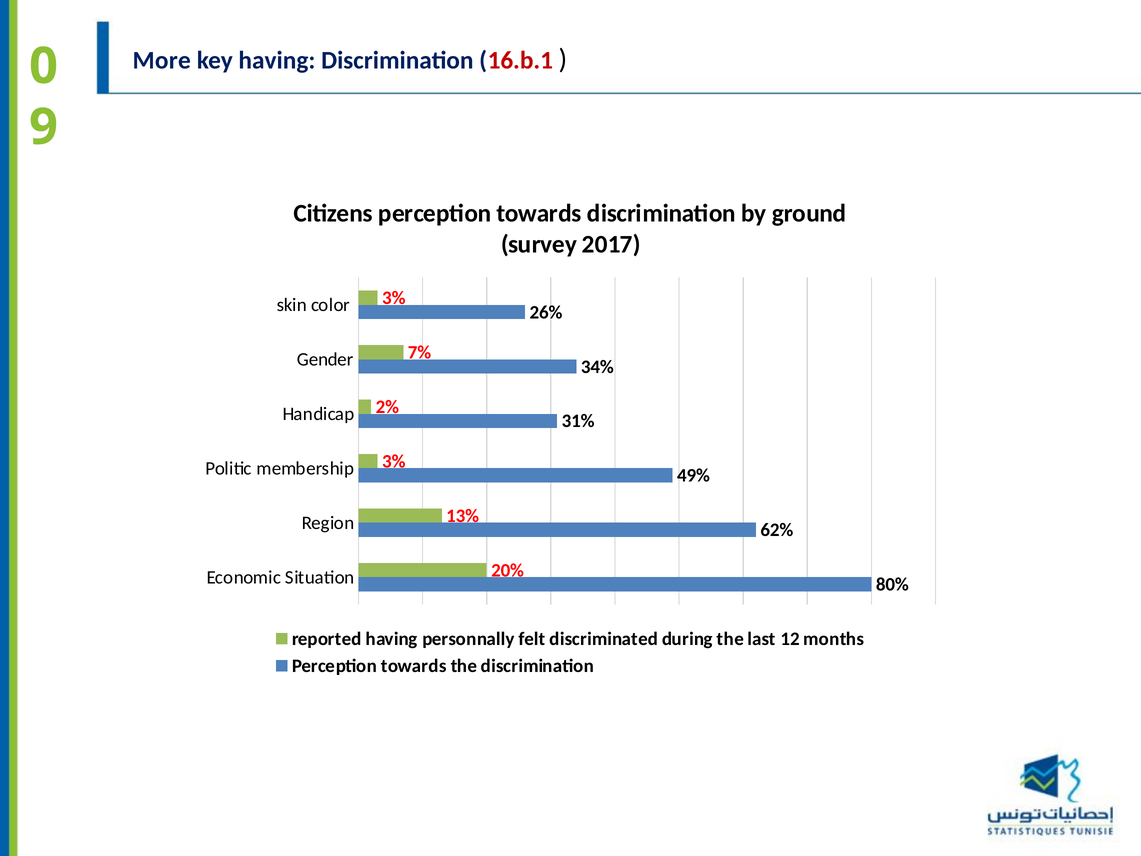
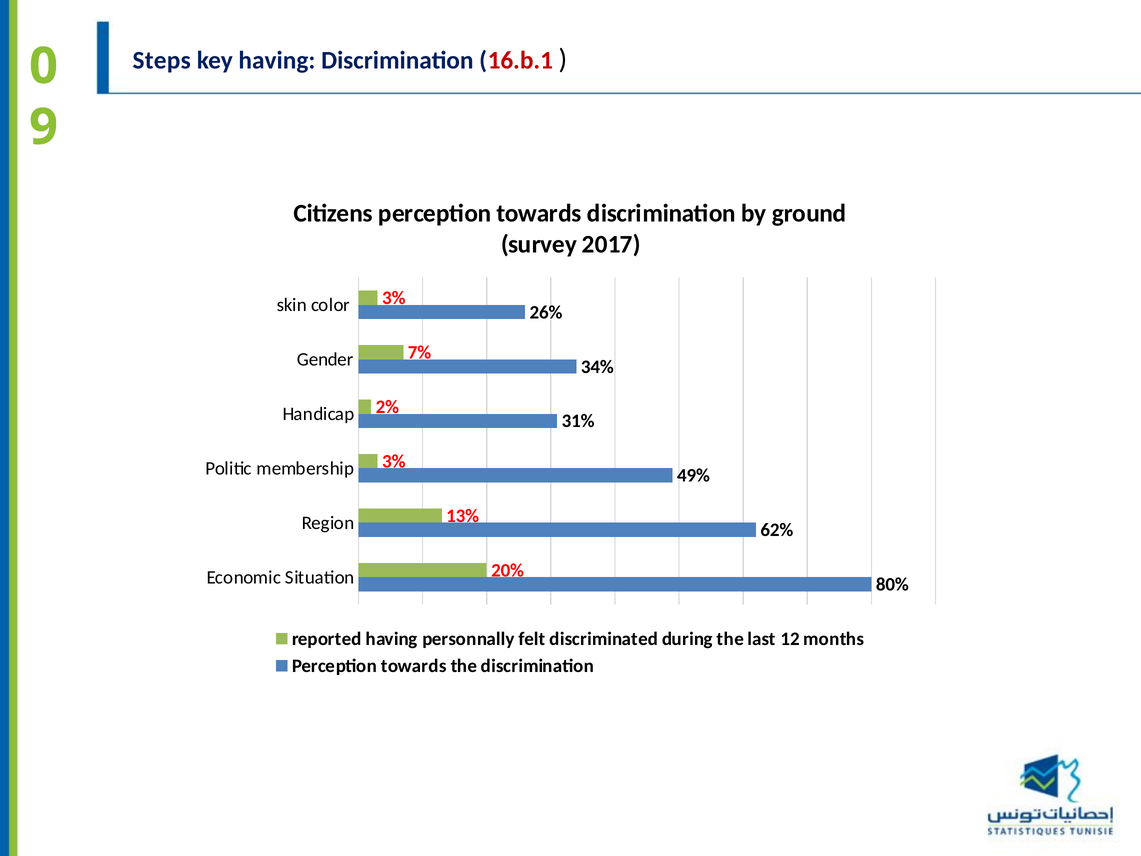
More: More -> Steps (162, 60)
